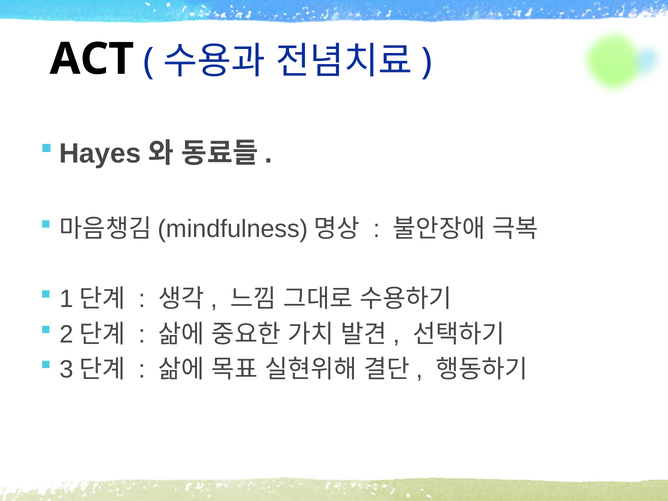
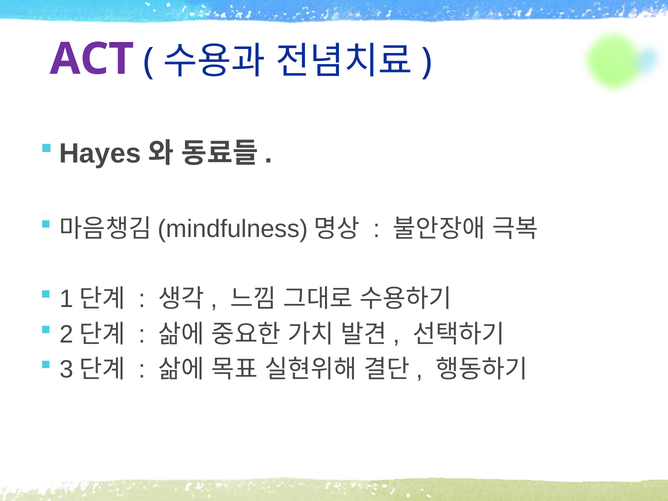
ACT colour: black -> purple (92, 59)
